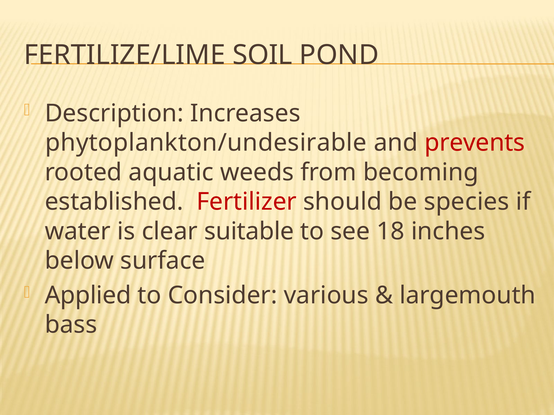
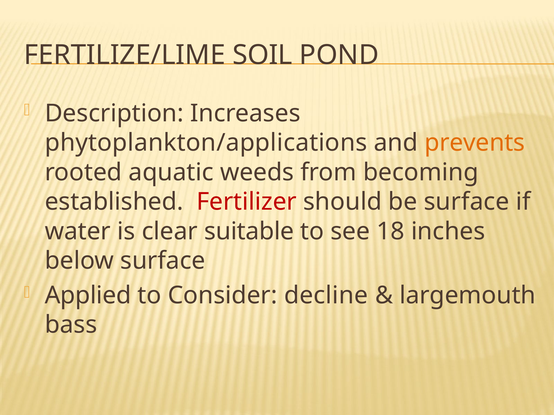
phytoplankton/undesirable: phytoplankton/undesirable -> phytoplankton/applications (206, 143)
prevents colour: red -> orange (475, 143)
be species: species -> surface (467, 202)
various: various -> decline (326, 296)
